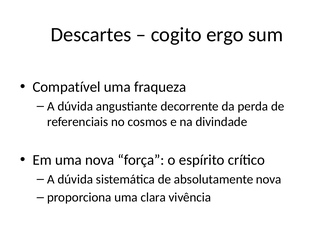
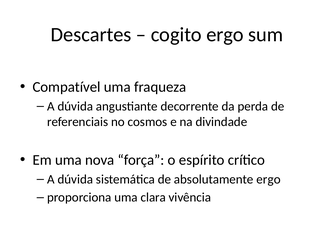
absolutamente nova: nova -> ergo (268, 179)
